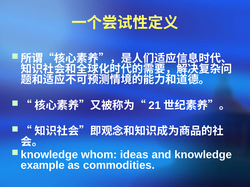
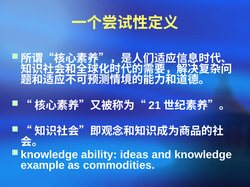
whom: whom -> ability (99, 155)
